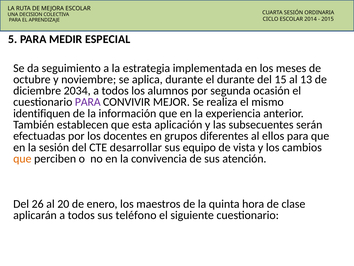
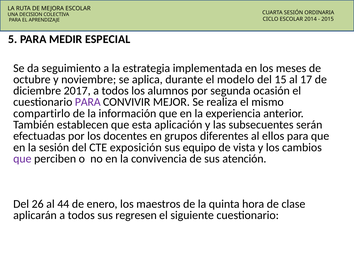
el durante: durante -> modelo (236, 79)
13: 13 -> 17 (306, 79)
2034: 2034 -> 2017 (77, 91)
identifiquen: identifiquen -> compartirlo (42, 113)
desarrollar: desarrollar -> exposición (136, 147)
que colour: orange -> purple (22, 158)
20: 20 -> 44 (63, 204)
teléfono: teléfono -> regresen (136, 215)
